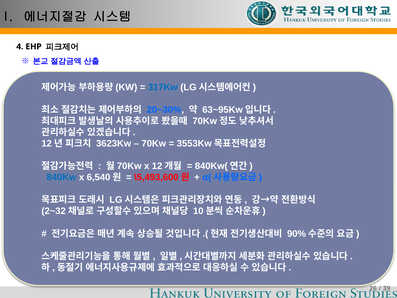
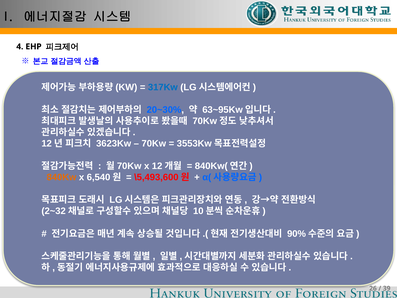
840Kw colour: blue -> orange (61, 177)
